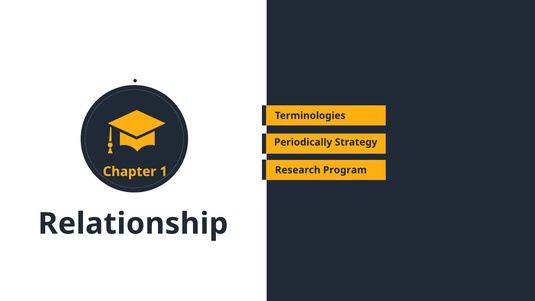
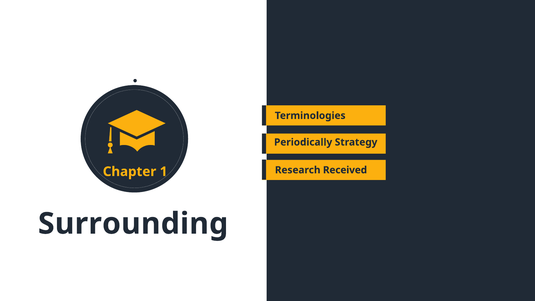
Program: Program -> Received (345, 170)
Relationship: Relationship -> Surrounding (133, 224)
